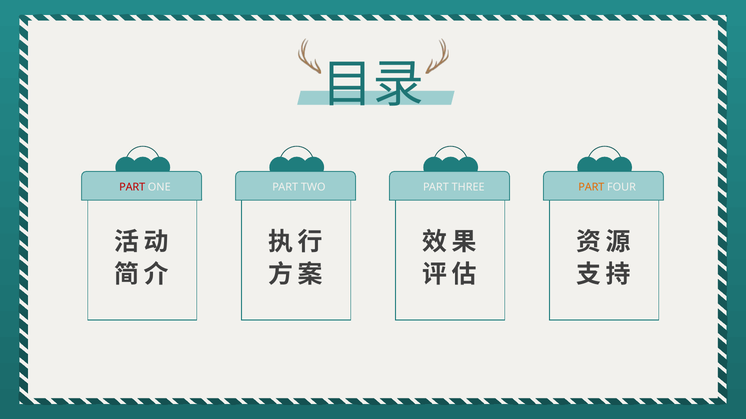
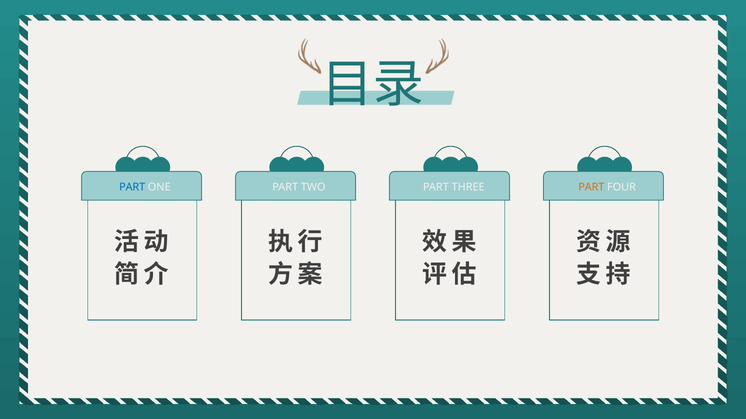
PART colour: red -> blue (132, 187)
